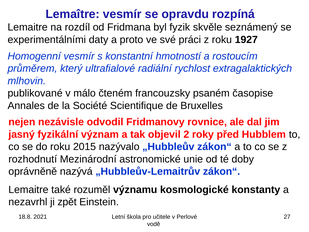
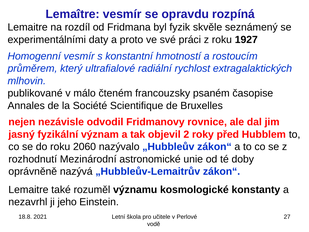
2015: 2015 -> 2060 (85, 147)
zpět: zpět -> jeho (67, 202)
